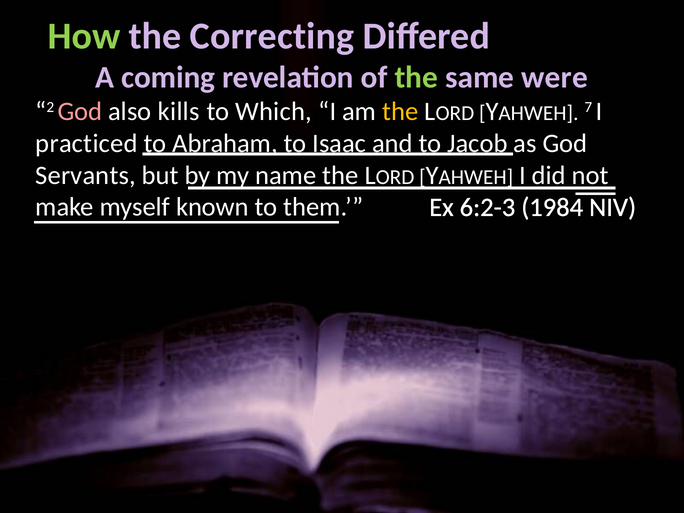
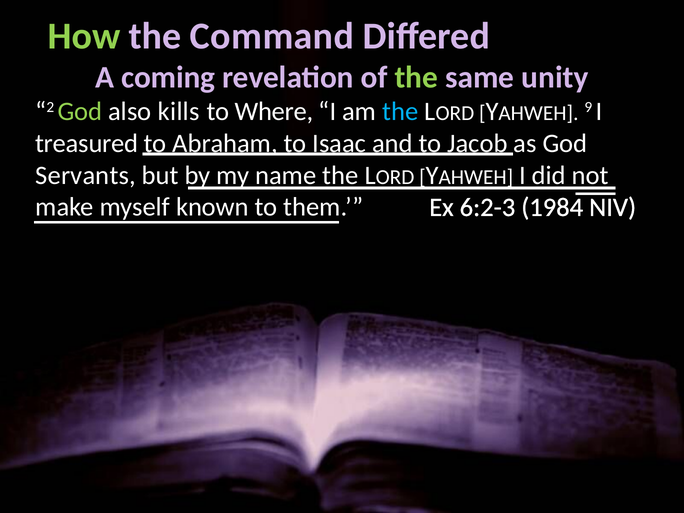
Correcting: Correcting -> Command (272, 36)
were: were -> unity (555, 77)
God colour: pink -> light green (80, 111)
Which: Which -> Where (274, 111)
the colour: yellow -> light blue (400, 111)
7: 7 -> 9 (588, 107)
practiced: practiced -> treasured (87, 143)
